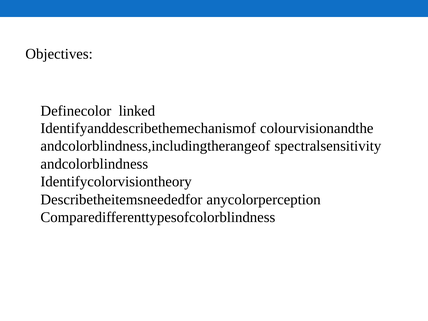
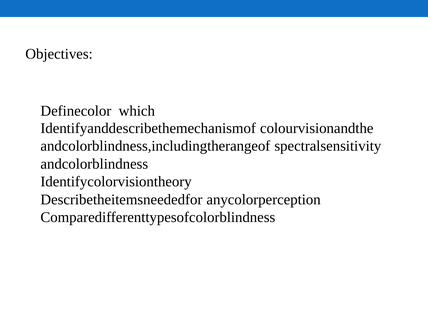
linked: linked -> which (137, 111)
